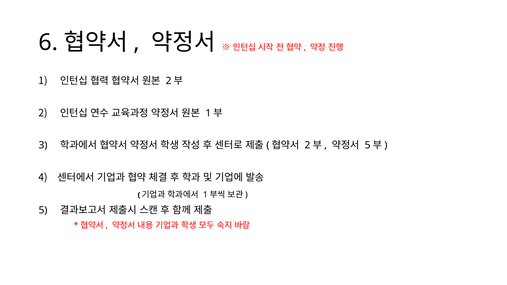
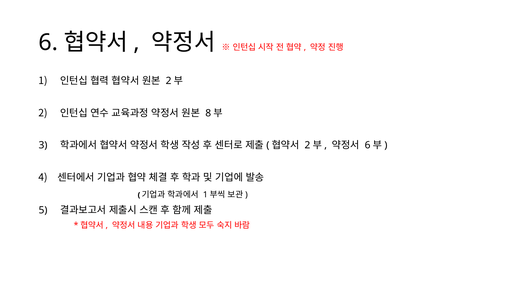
1: 1 -> 8 (208, 113)
5: 5 -> 6 (368, 145)
